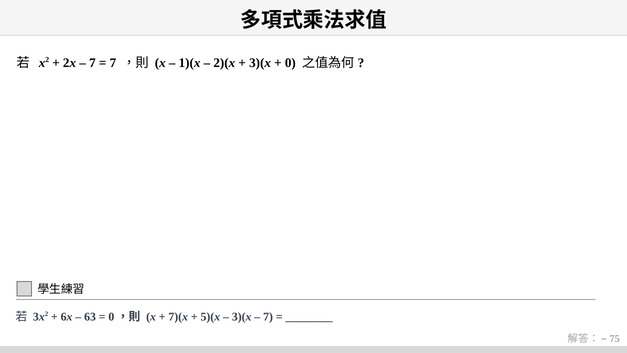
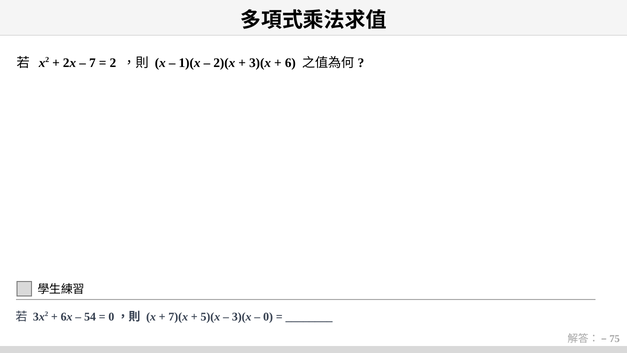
7: 7 -> 2 (113, 63)
0: 0 -> 6 (290, 63)
63: 63 -> 54 (90, 317)
7: 7 -> 0 (268, 317)
